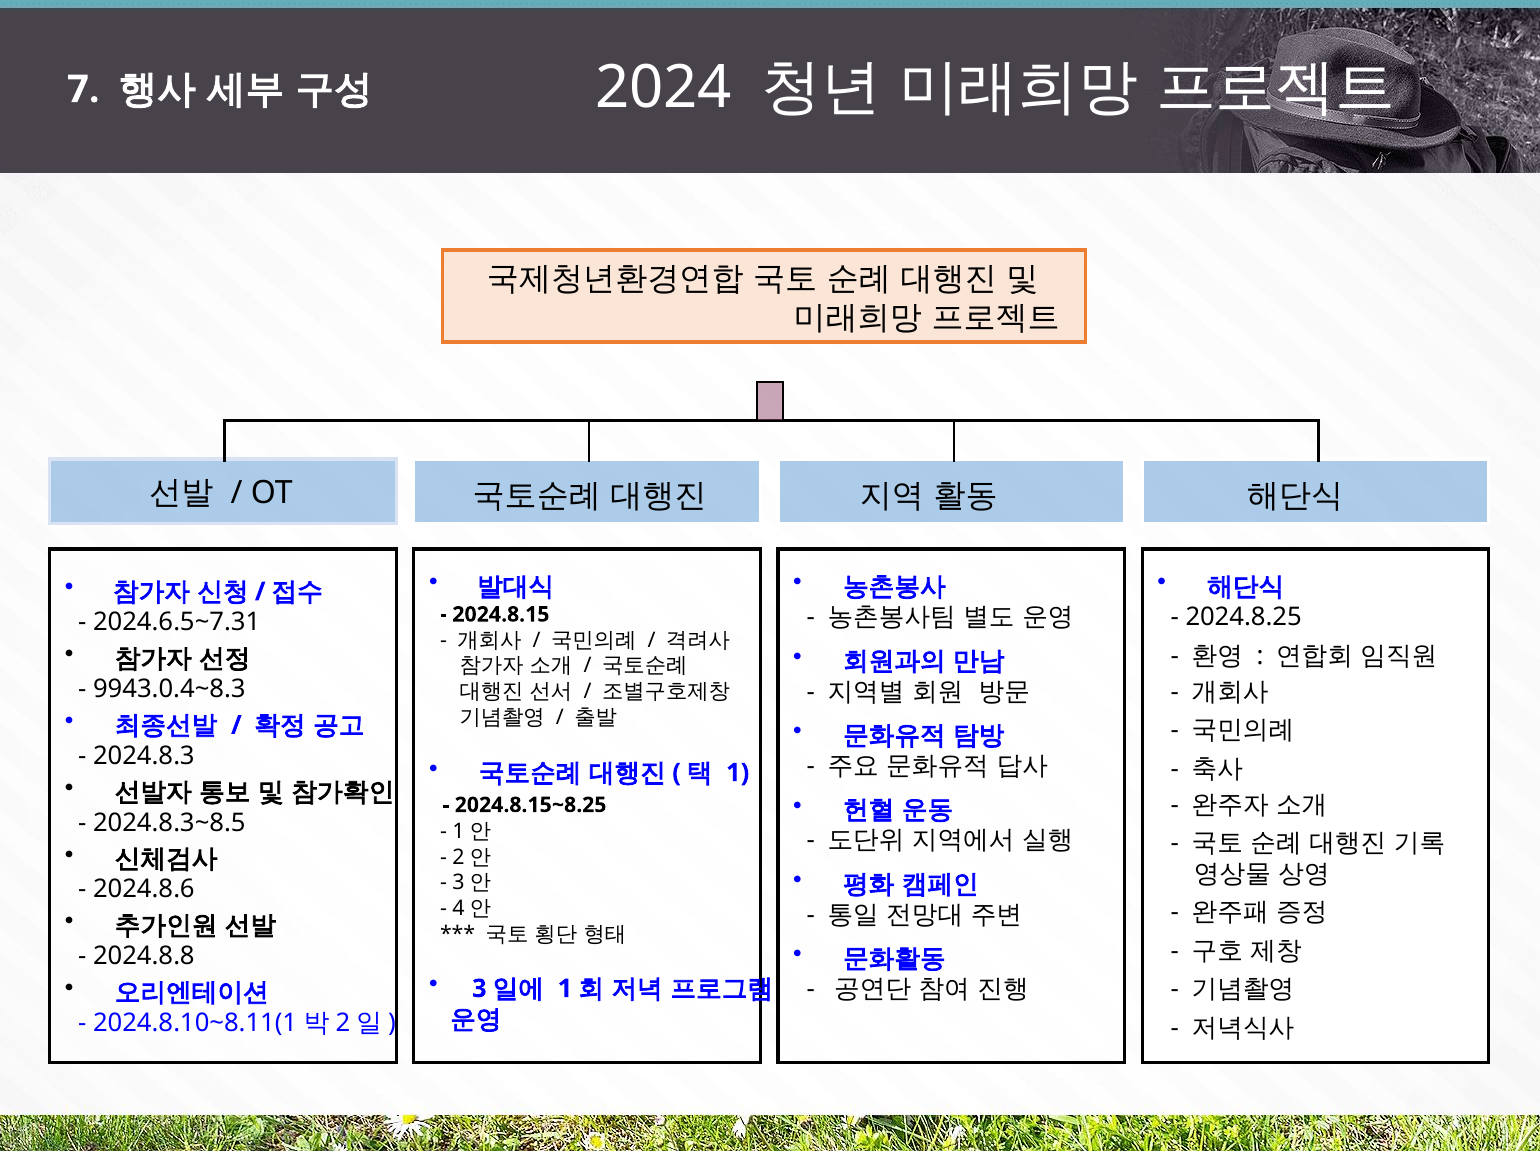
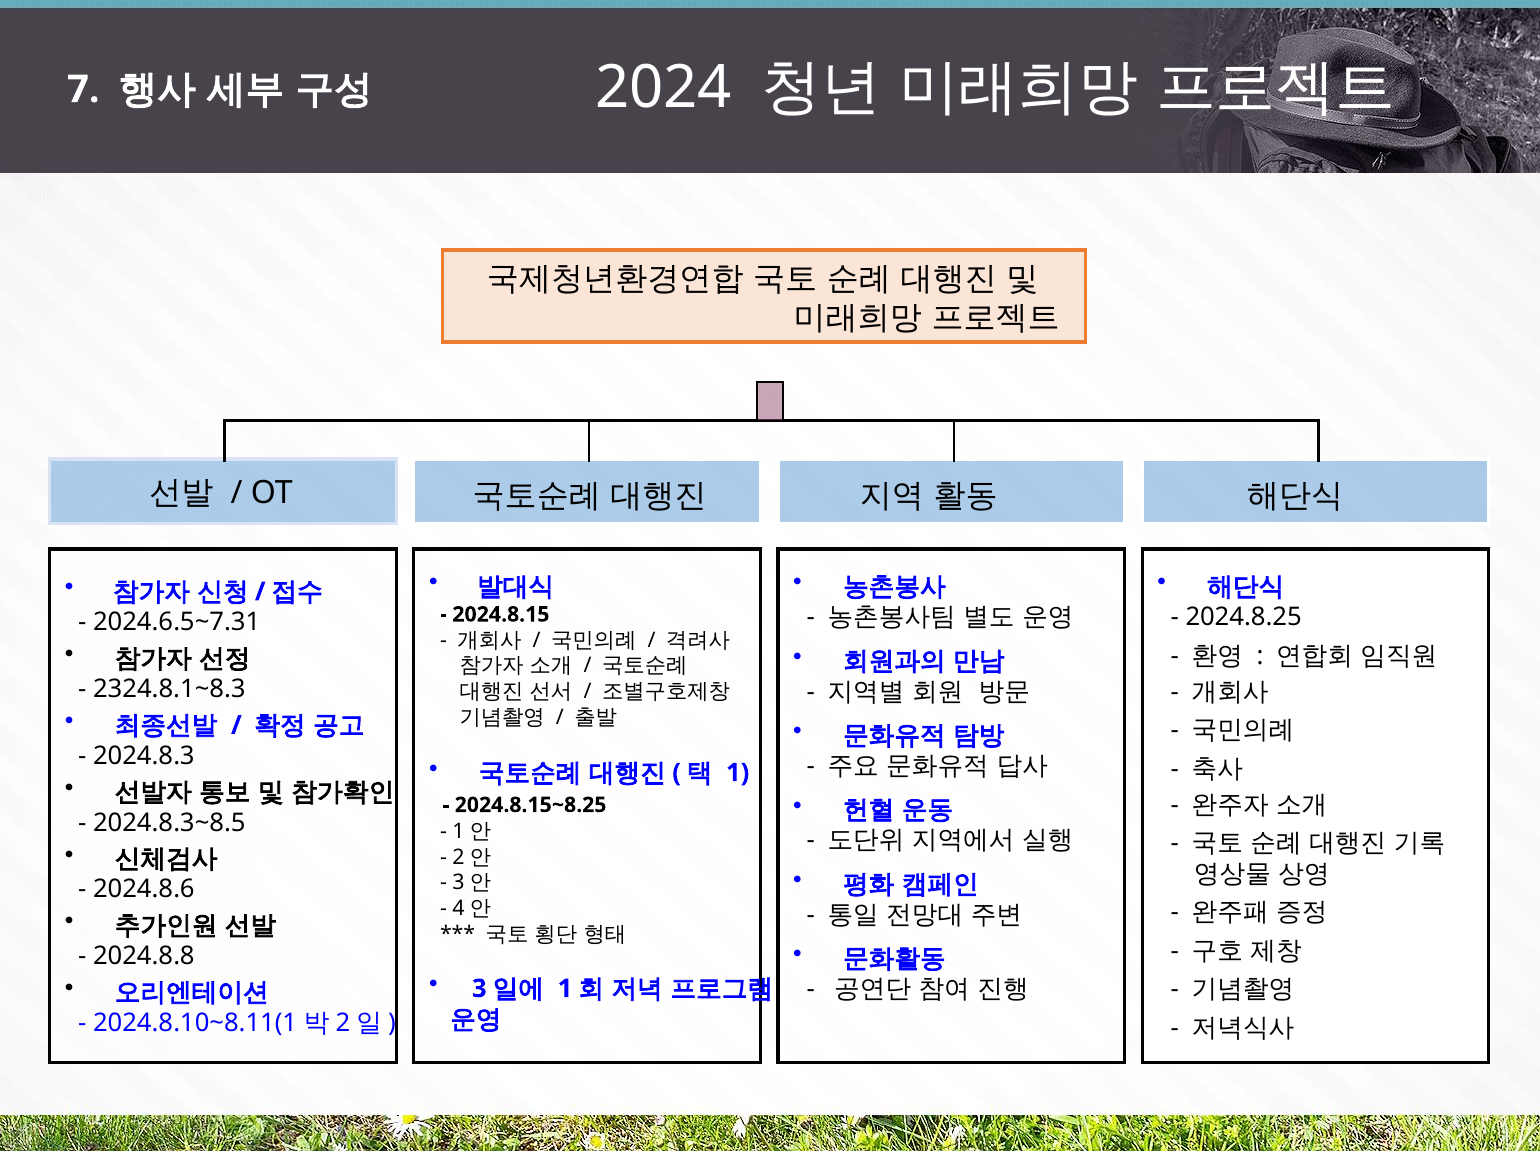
9943.0.4~8.3: 9943.0.4~8.3 -> 2324.8.1~8.3 (169, 689)
